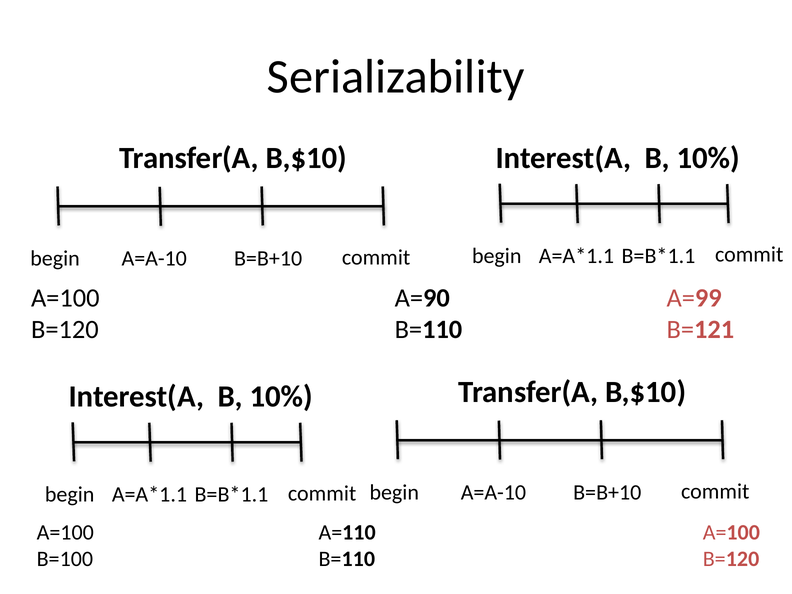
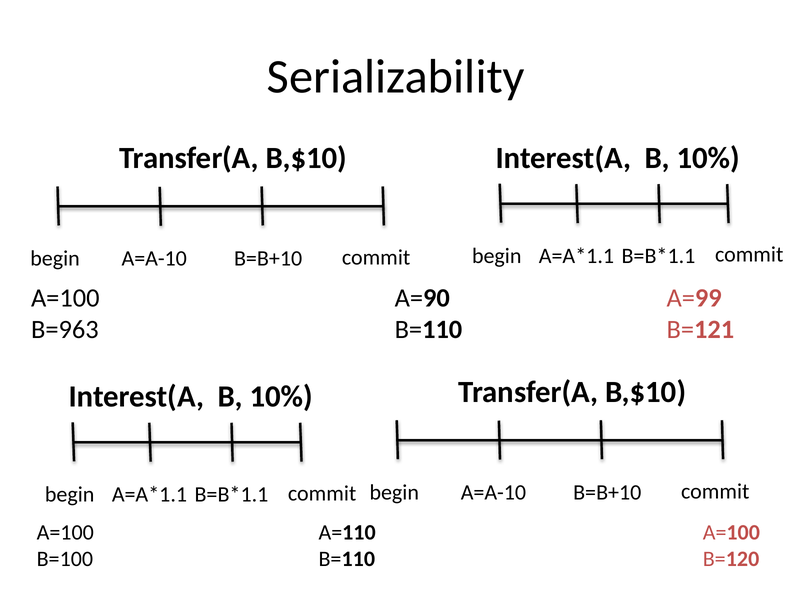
B=120: B=120 -> B=963 (65, 329)
